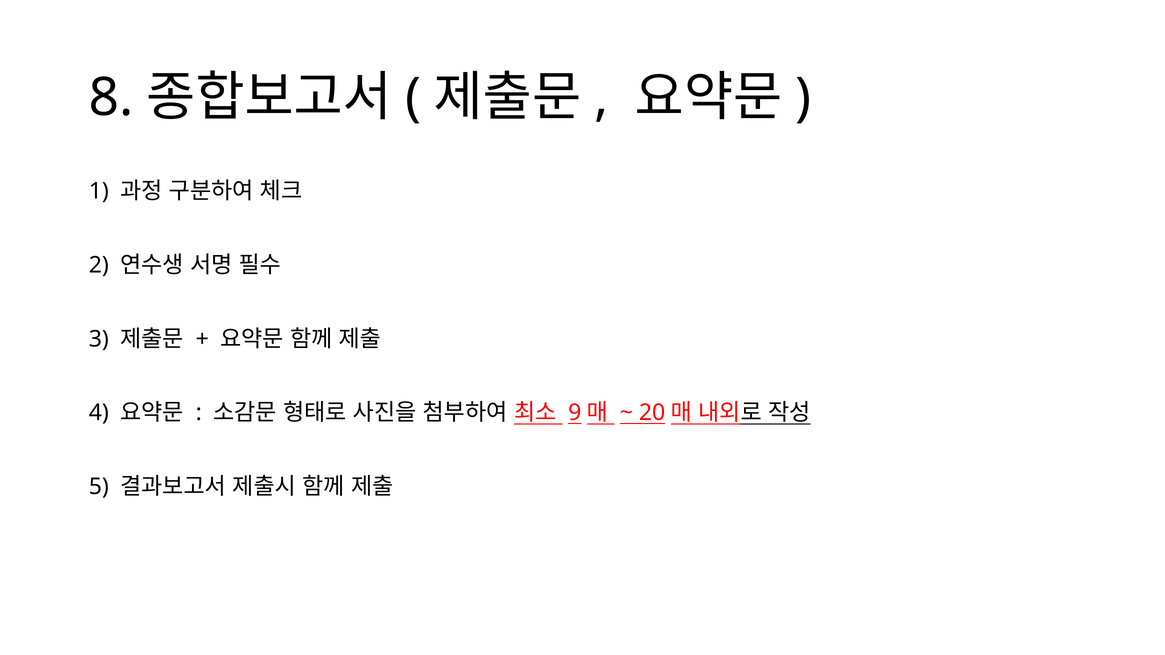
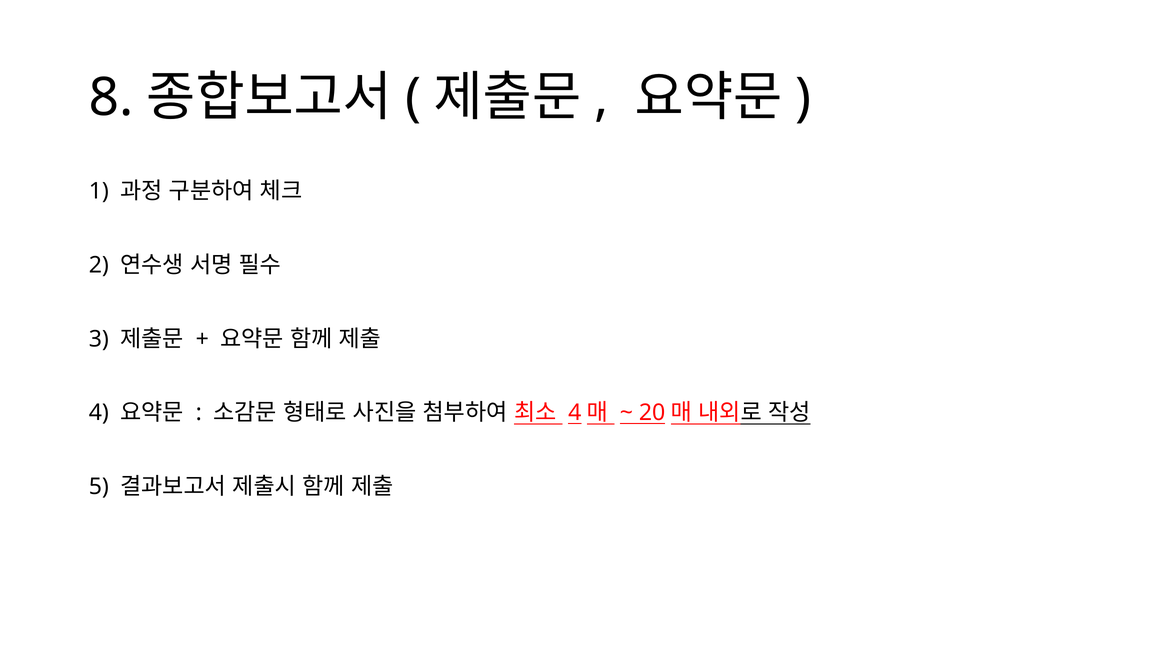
9: 9 -> 4 (575, 413)
